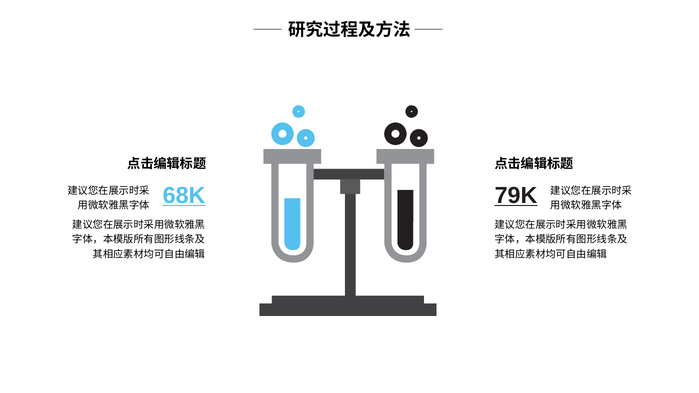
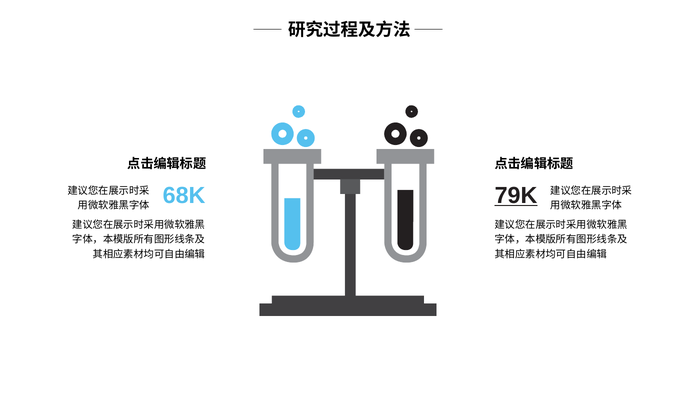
68K underline: present -> none (184, 196)
